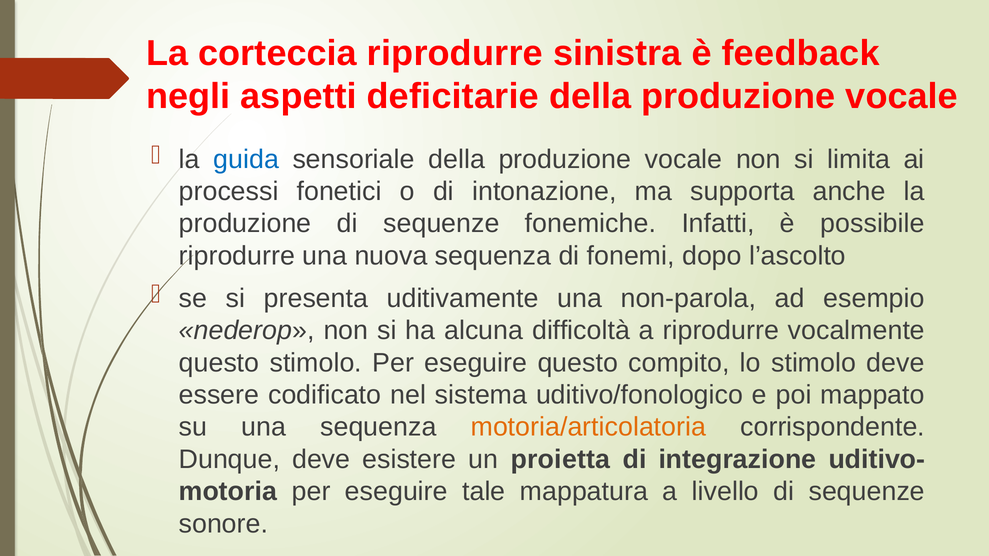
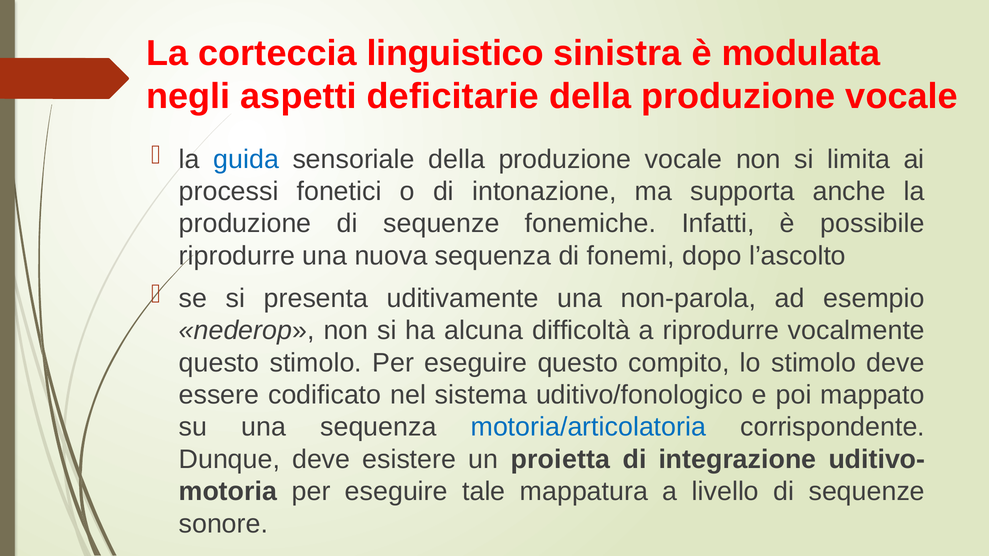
corteccia riprodurre: riprodurre -> linguistico (455, 53)
feedback: feedback -> modulata (801, 53)
motoria/articolatoria colour: orange -> blue (588, 427)
